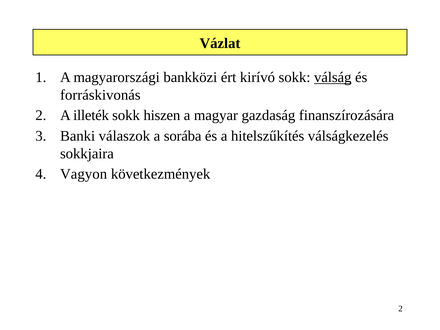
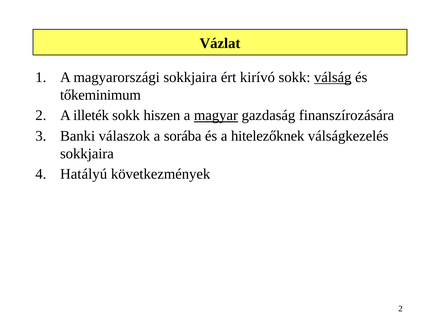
magyarországi bankközi: bankközi -> sokkjaira (190, 77)
forráskivonás: forráskivonás -> tőkeminimum (100, 95)
magyar underline: none -> present (216, 115)
hitelszűkítés: hitelszűkítés -> hitelezőknek (268, 136)
Vagyon: Vagyon -> Hatályú (84, 174)
